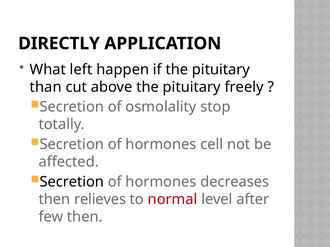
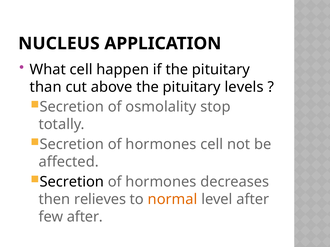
DIRECTLY: DIRECTLY -> NUCLEUS (59, 44)
What left: left -> cell (81, 70)
freely: freely -> levels (244, 87)
normal colour: red -> orange (173, 200)
few then: then -> after (85, 217)
